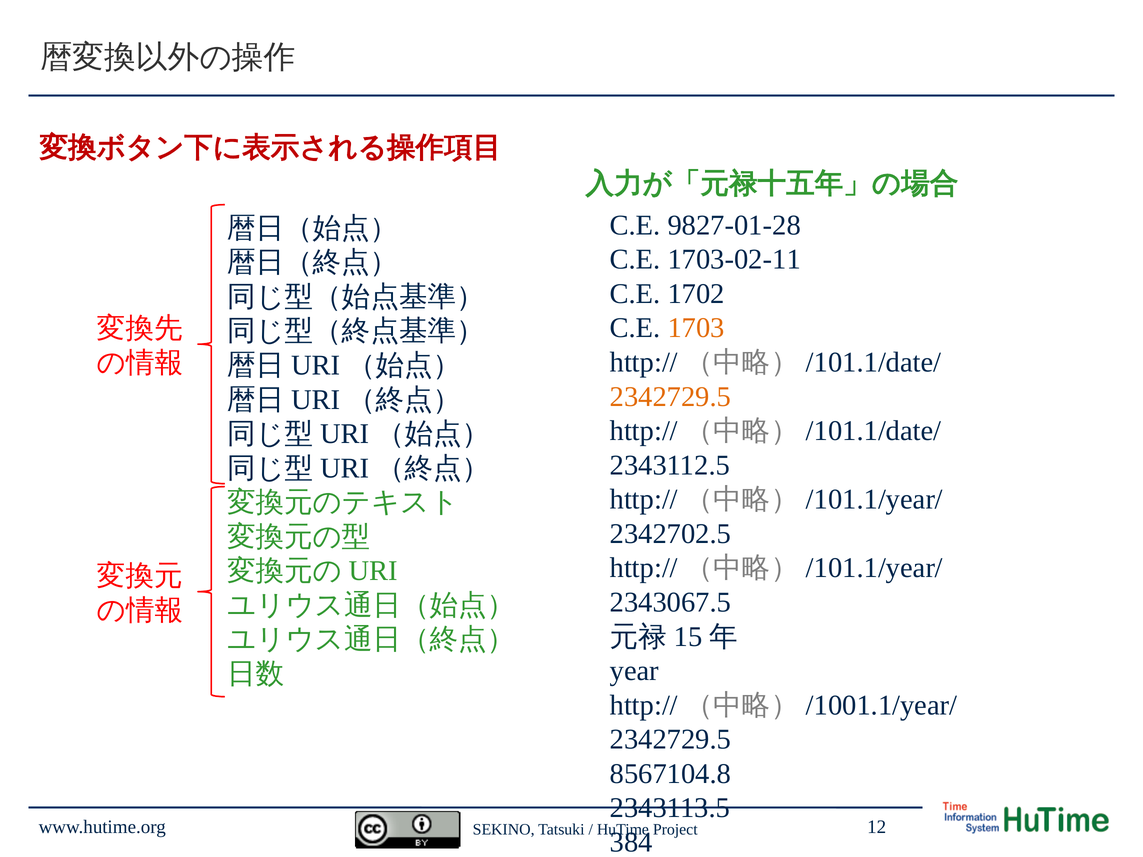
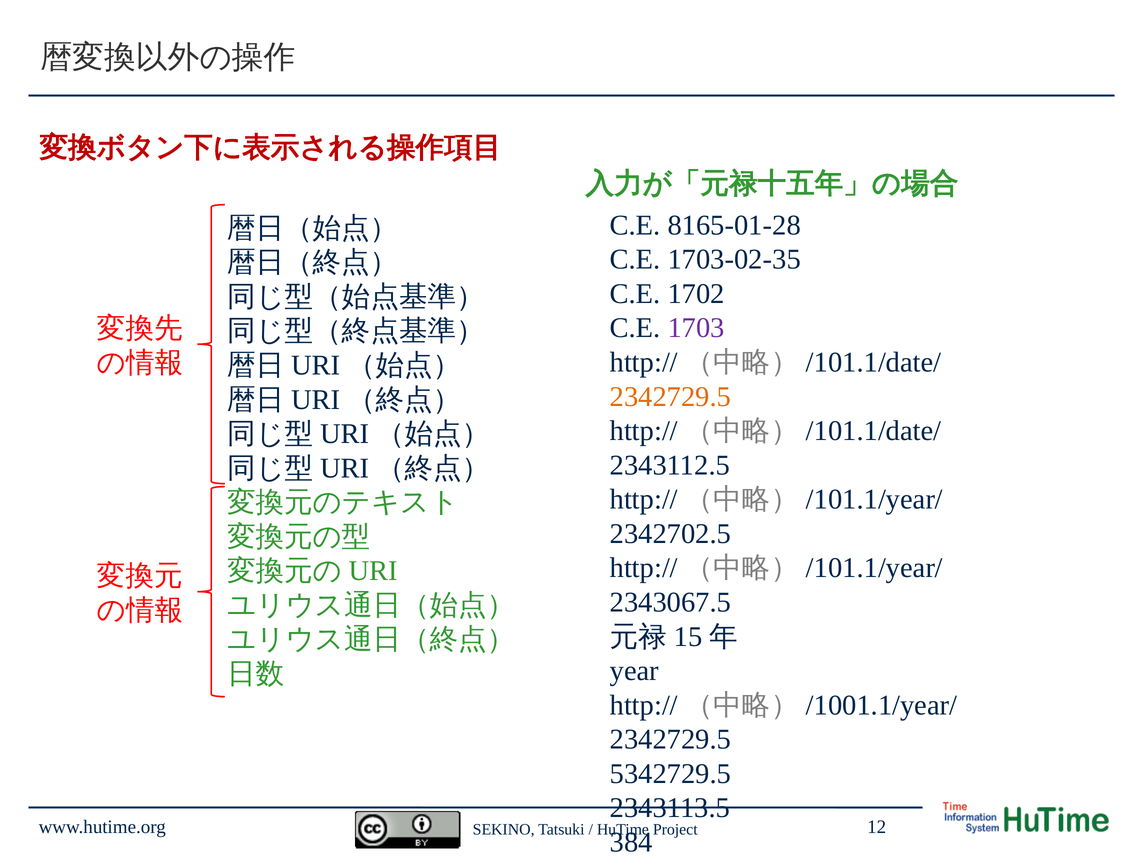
9827-01-28: 9827-01-28 -> 8165-01-28 (734, 225)
1703-02-11: 1703-02-11 -> 1703-02-35 (734, 260)
1703 colour: orange -> purple (696, 328)
8567104.8: 8567104.8 -> 5342729.5 (670, 774)
